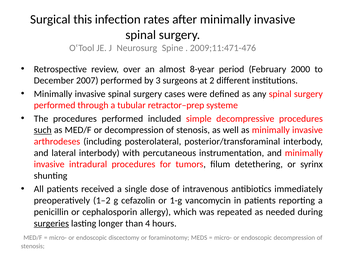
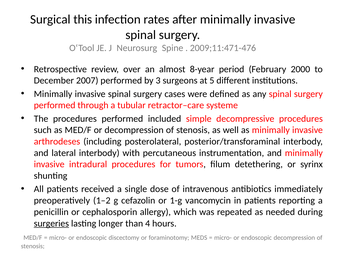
2: 2 -> 5 (212, 81)
retractor–prep: retractor–prep -> retractor–care (176, 105)
such underline: present -> none (43, 130)
